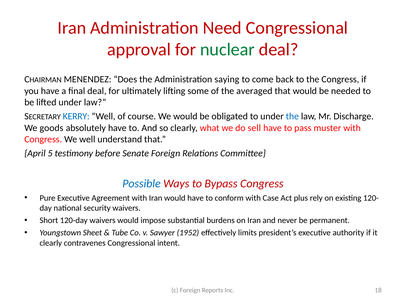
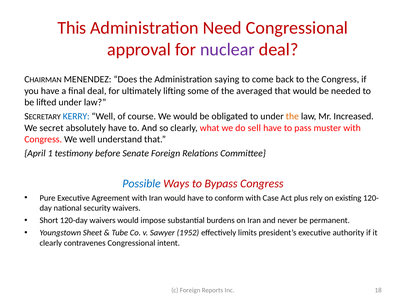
Iran: Iran -> This (72, 28)
nuclear colour: green -> purple (227, 50)
the colour: blue -> orange (292, 117)
Discharge: Discharge -> Increased (354, 117)
goods: goods -> secret (52, 128)
5: 5 -> 1 (50, 154)
